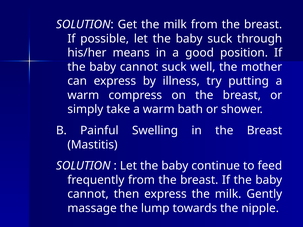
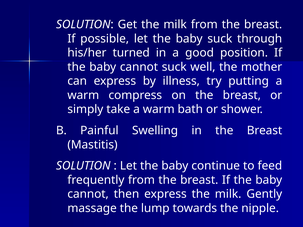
means: means -> turned (131, 53)
